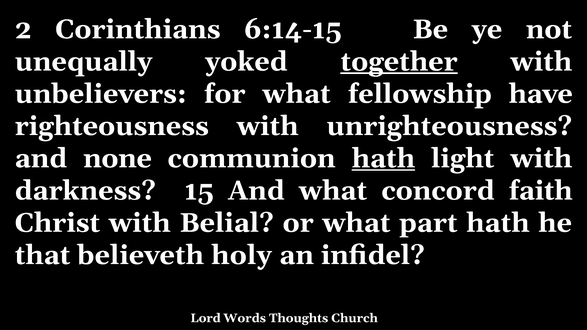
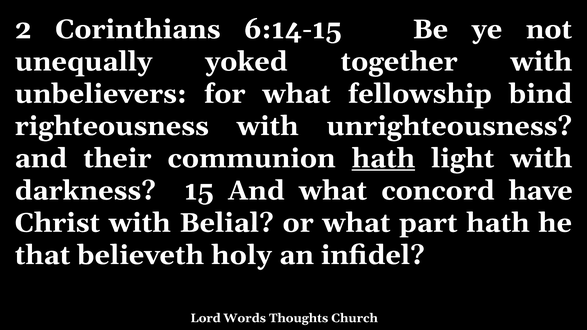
together underline: present -> none (399, 62)
have: have -> bind (541, 94)
none: none -> their (117, 159)
faith: faith -> have (541, 191)
